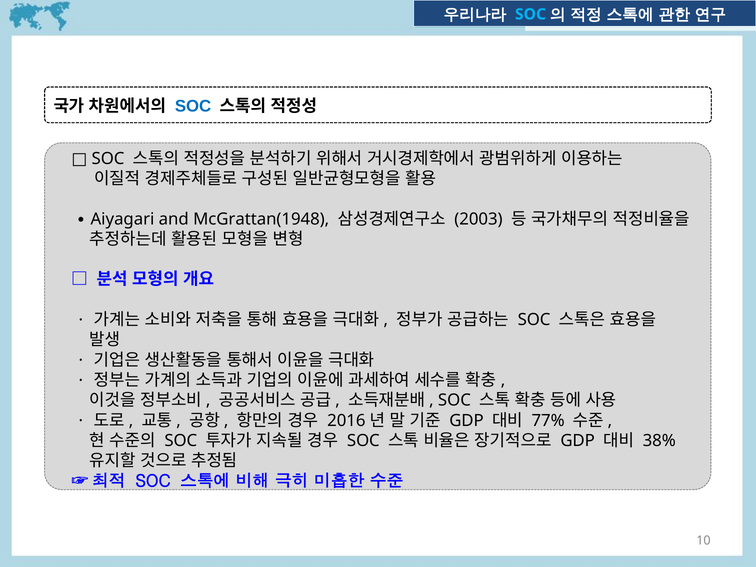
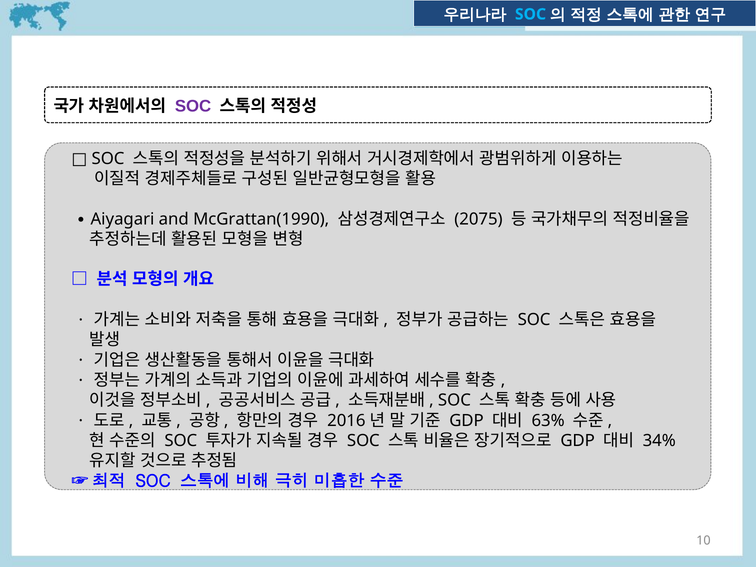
SOC colour: blue -> purple (193, 106)
McGrattan(1948: McGrattan(1948 -> McGrattan(1990 (261, 219)
2003: 2003 -> 2075 (478, 219)
77%: 77% -> 63% (548, 420)
38%: 38% -> 34% (659, 441)
